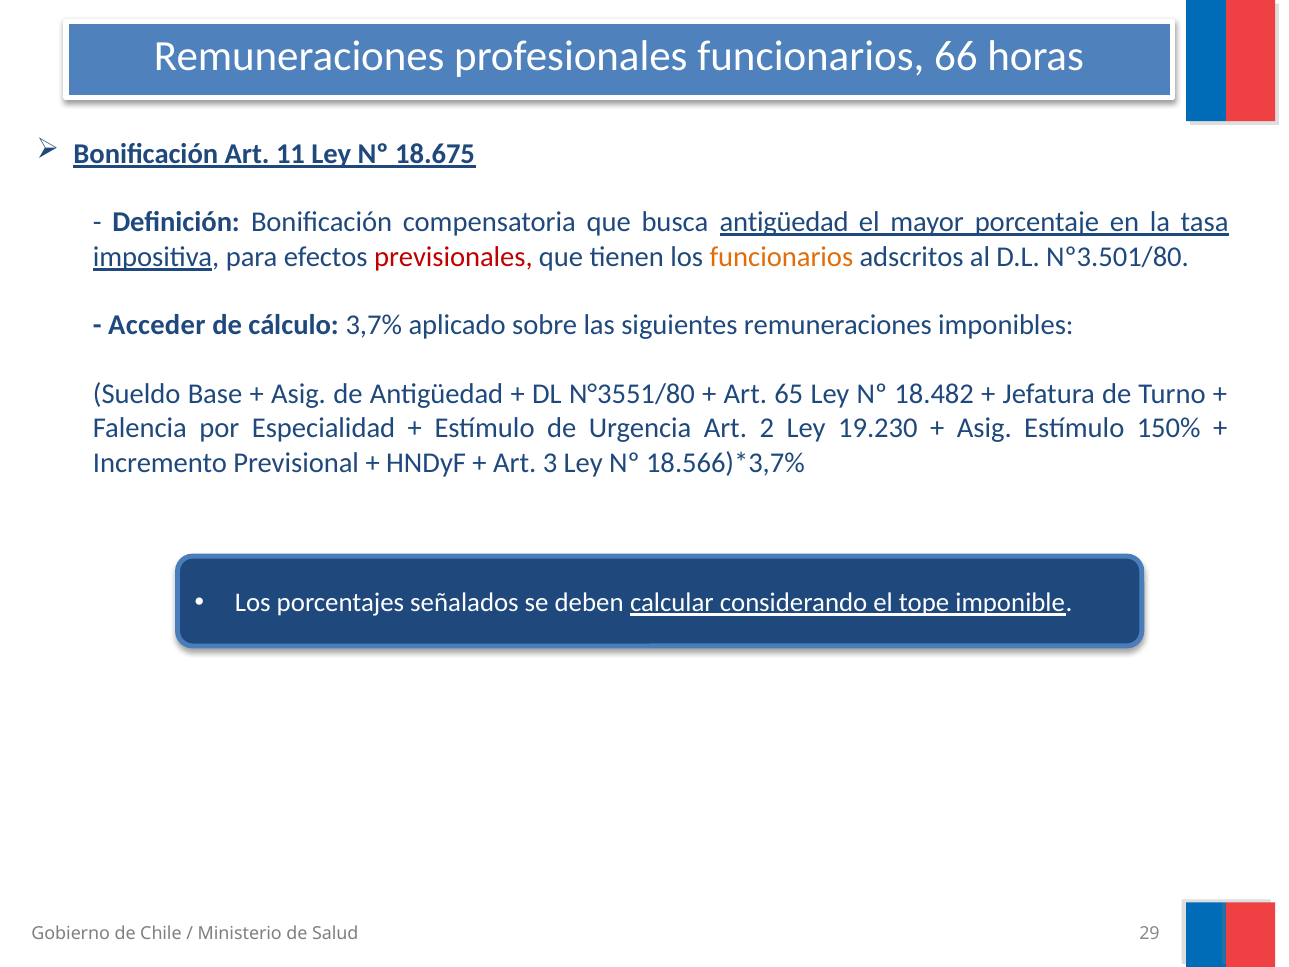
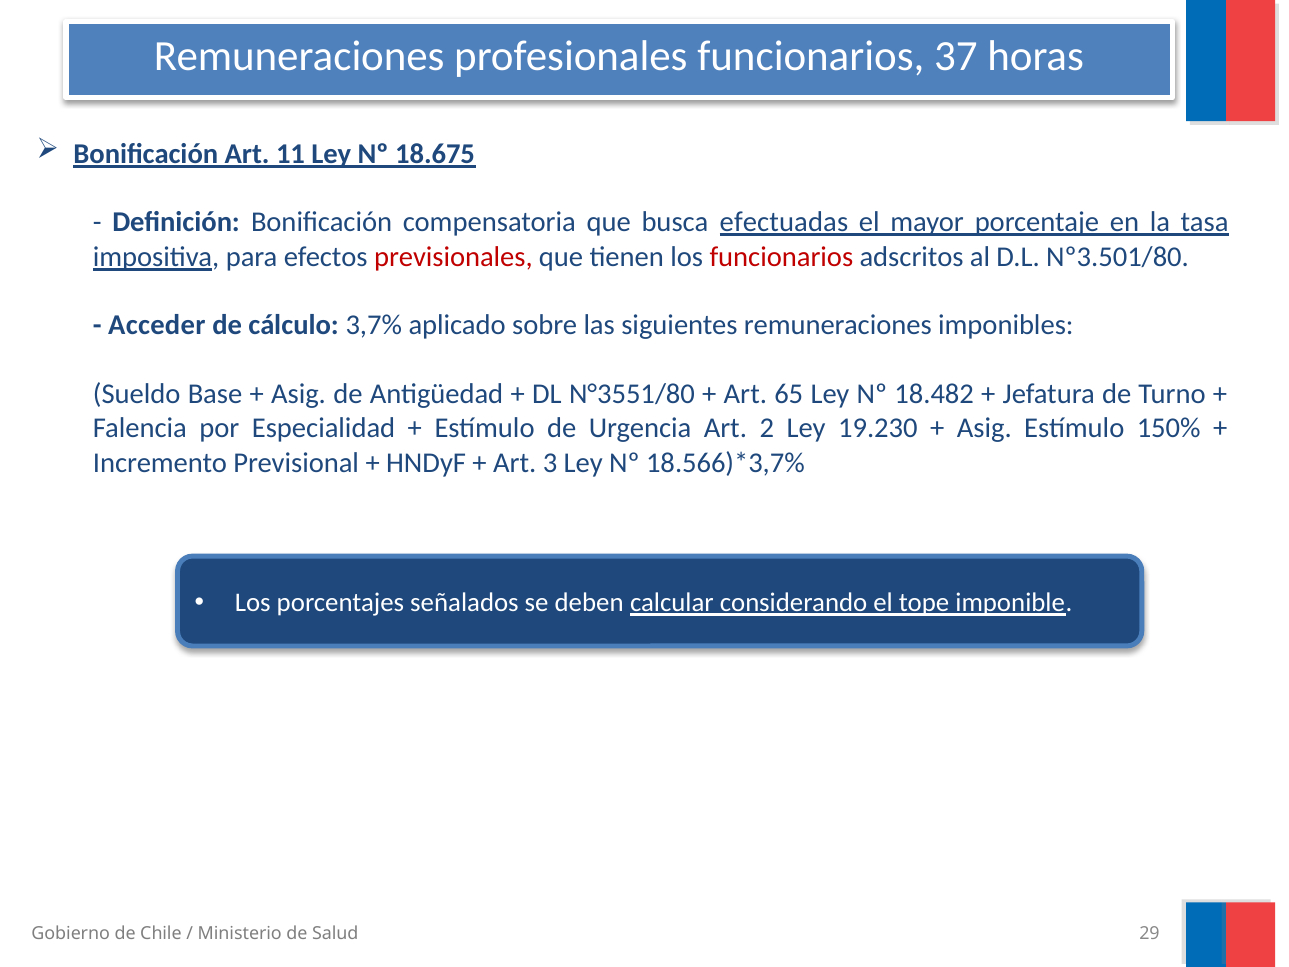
66: 66 -> 37 (956, 57)
busca antigüedad: antigüedad -> efectuadas (784, 222)
funcionarios colour: orange -> red (781, 257)
